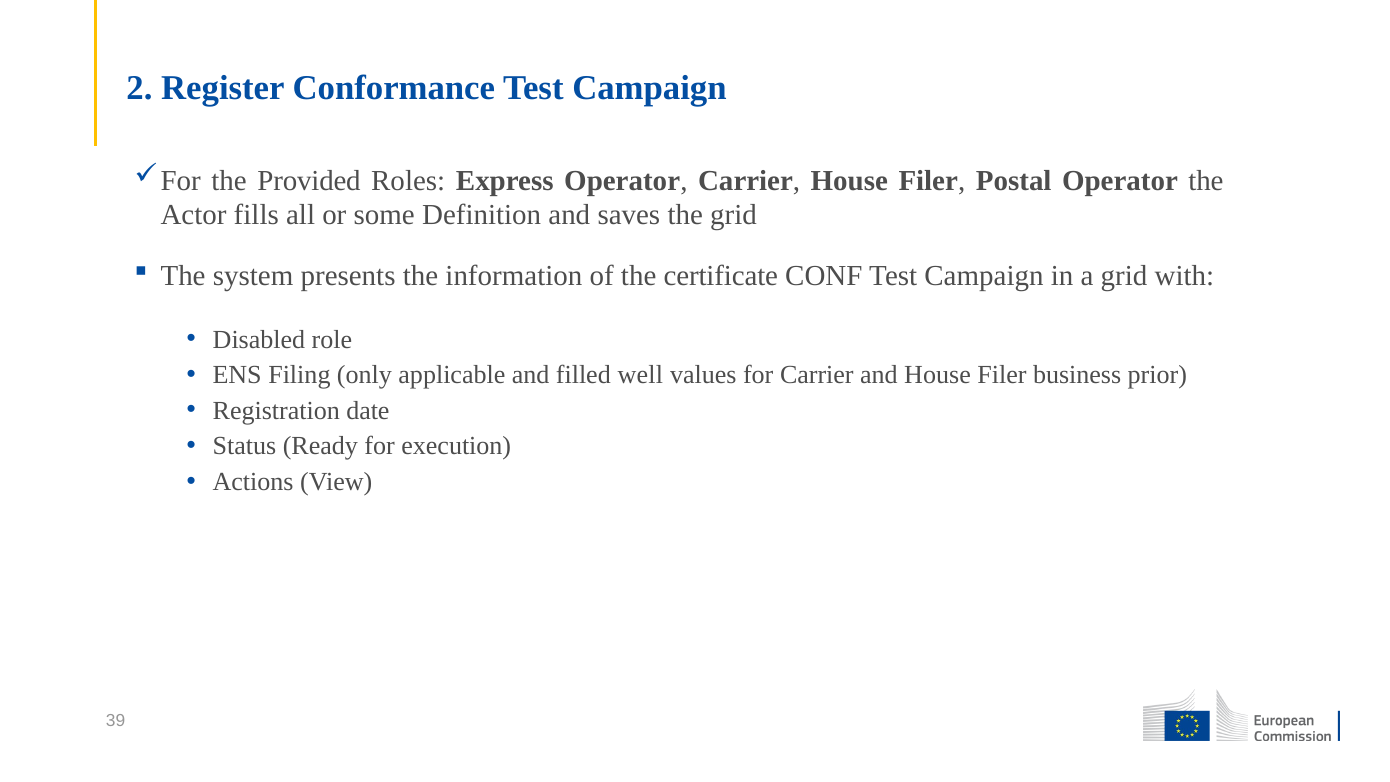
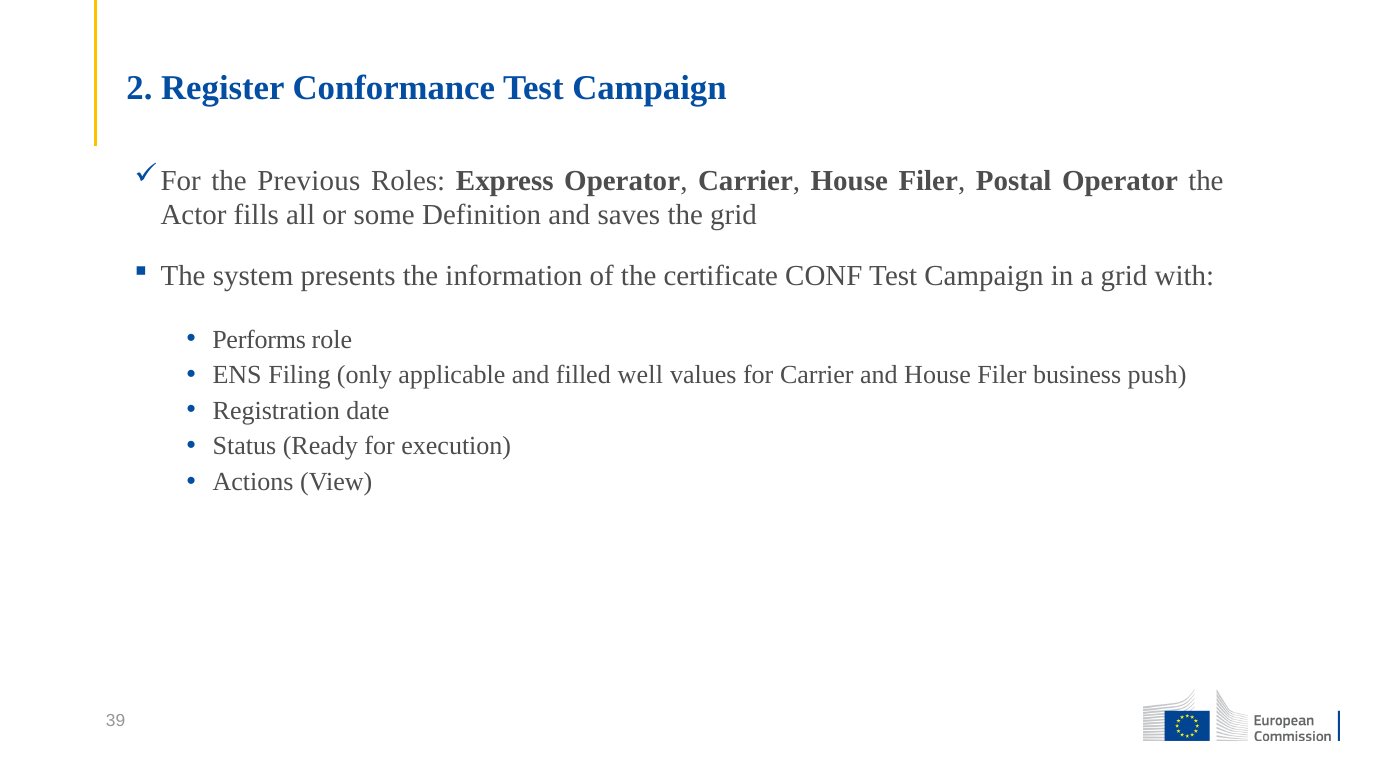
Provided: Provided -> Previous (309, 181)
Disabled: Disabled -> Performs (259, 339)
prior: prior -> push (1157, 375)
